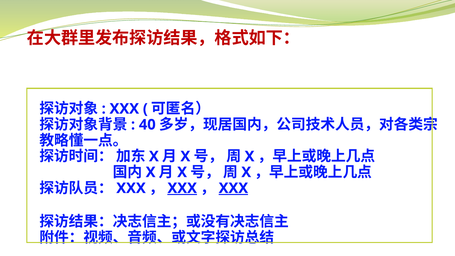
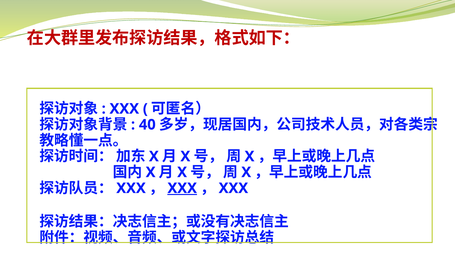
XXX underline: present -> none (233, 188)
